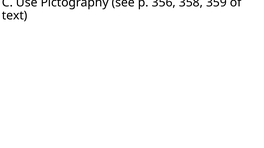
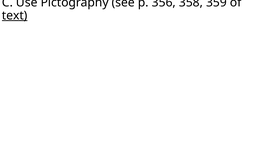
text underline: none -> present (15, 16)
